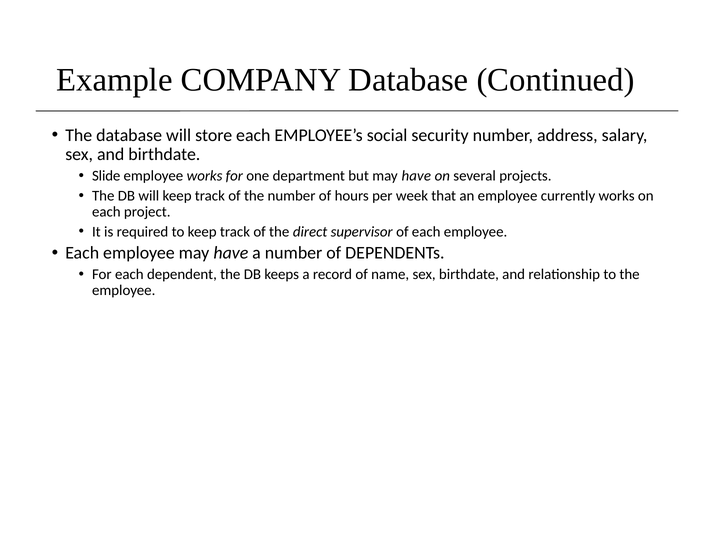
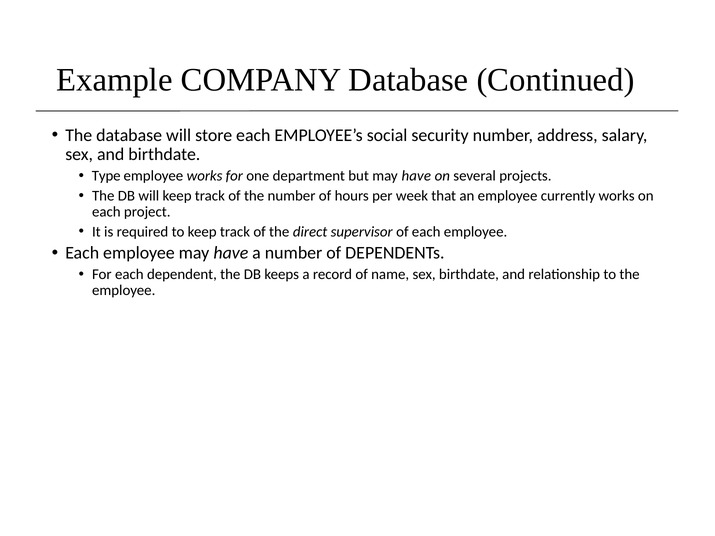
Slide: Slide -> Type (106, 176)
